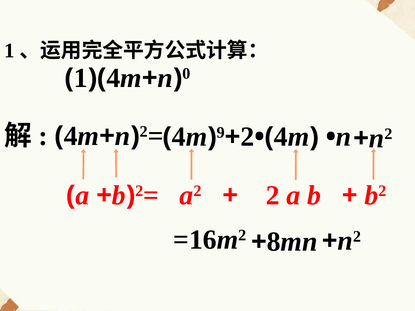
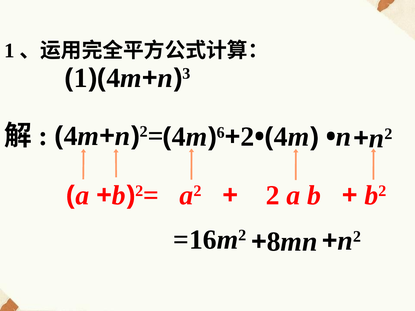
0: 0 -> 3 (186, 74)
9: 9 -> 6 (221, 133)
